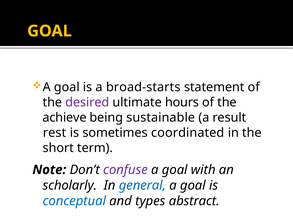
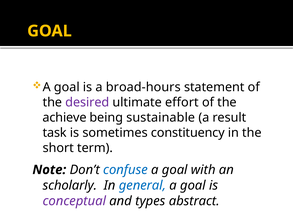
broad-starts: broad-starts -> broad-hours (143, 87)
hours: hours -> effort (182, 102)
rest: rest -> task (55, 133)
coordinated: coordinated -> constituency (188, 133)
confuse colour: purple -> blue (125, 170)
conceptual colour: blue -> purple (74, 201)
